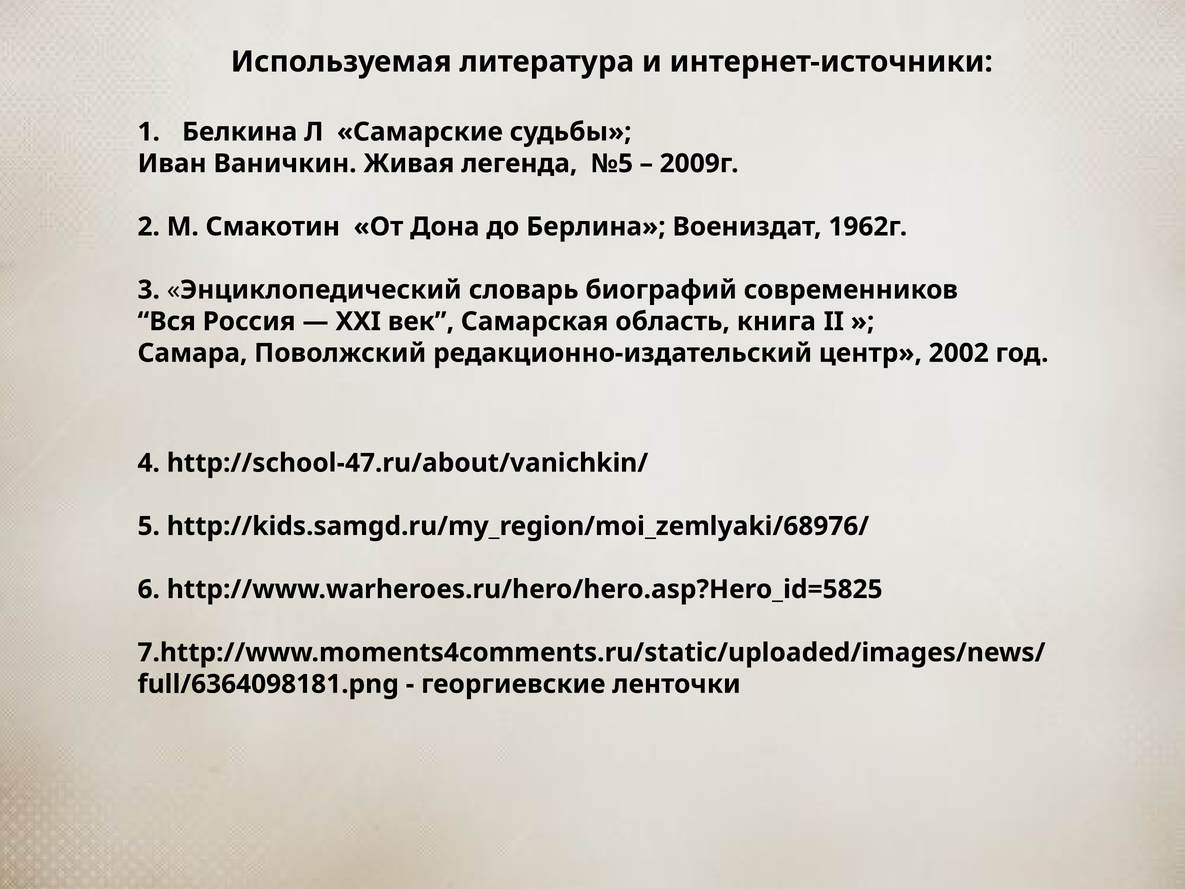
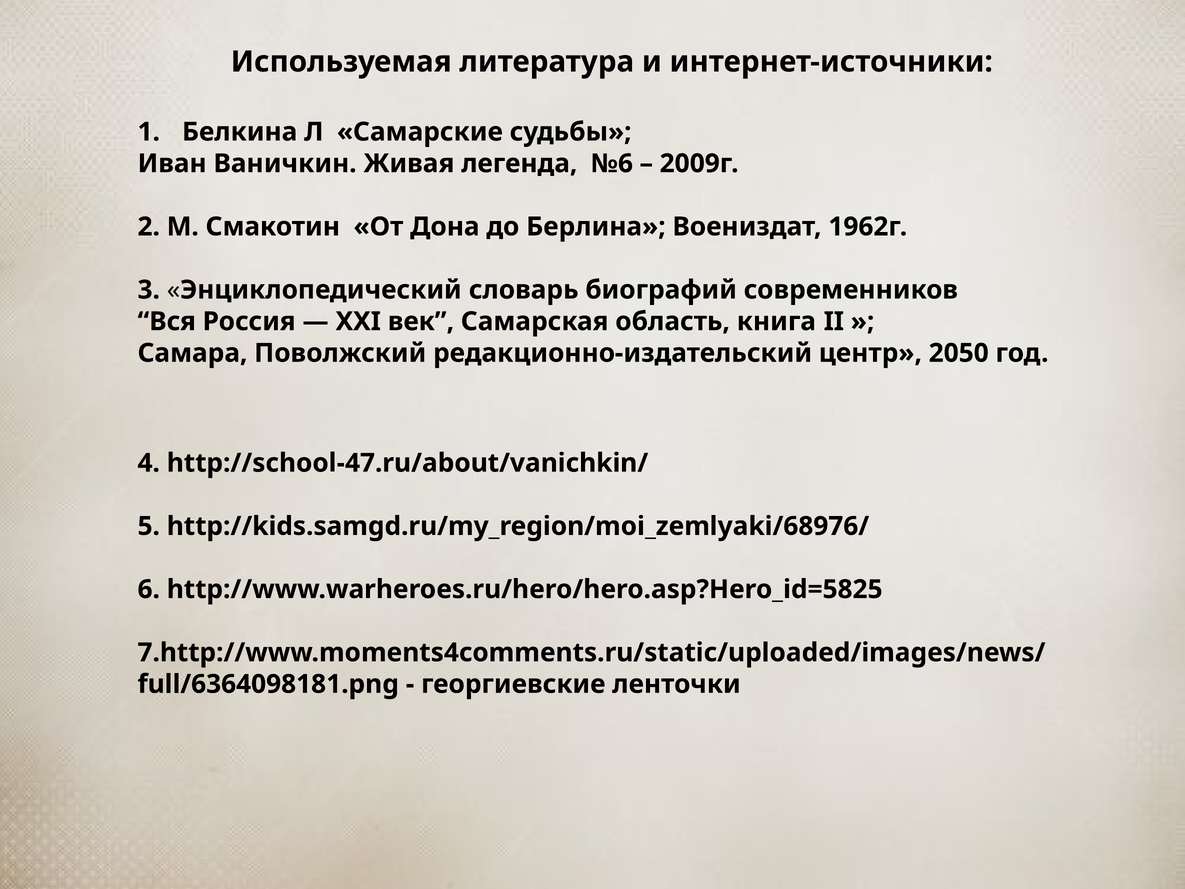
№5: №5 -> №6 (612, 163)
2002: 2002 -> 2050 (959, 353)
